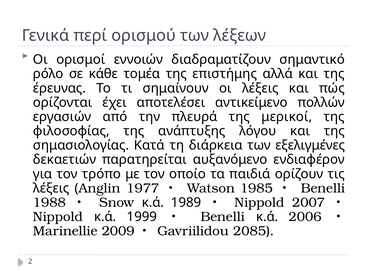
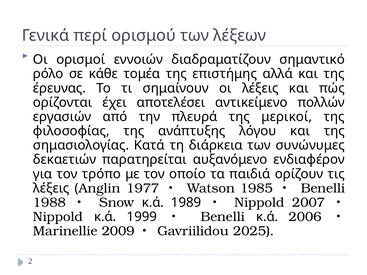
εξελιγμένες: εξελιγμένες -> συνώνυμες (310, 145)
2085: 2085 -> 2025 (254, 231)
